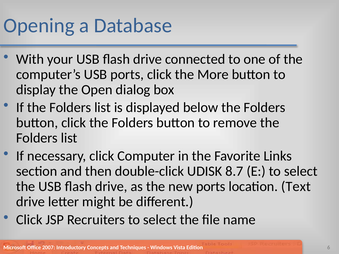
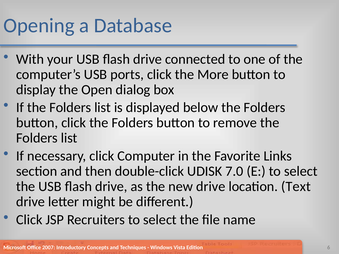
8.7: 8.7 -> 7.0 (234, 171)
new ports: ports -> drive (211, 187)
